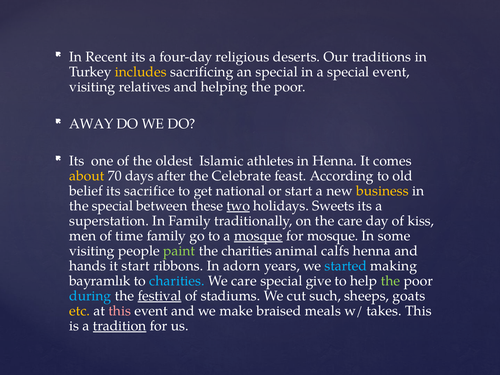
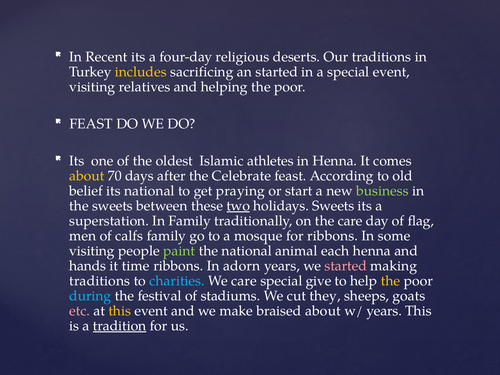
an special: special -> started (277, 72)
AWAY: AWAY -> FEAST (91, 124)
its sacrifice: sacrifice -> national (149, 191)
national: national -> praying (240, 191)
business colour: yellow -> light green (382, 191)
the special: special -> sweets (112, 206)
kiss: kiss -> flag (421, 221)
time: time -> calfs (129, 236)
mosque underline: present -> none (258, 236)
for mosque: mosque -> ribbons (333, 236)
the charities: charities -> national (247, 251)
calfs: calfs -> each (335, 251)
it start: start -> time (136, 266)
started colour: light blue -> pink (346, 266)
bayramlık: bayramlık -> traditions (100, 281)
the colour: light green -> yellow (390, 281)
festival underline: present -> none (160, 296)
such: such -> they (325, 296)
etc colour: yellow -> pink (80, 311)
this colour: pink -> yellow (120, 311)
braised meals: meals -> about (323, 311)
w/ takes: takes -> years (384, 311)
